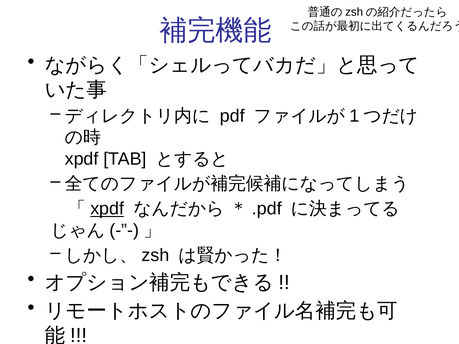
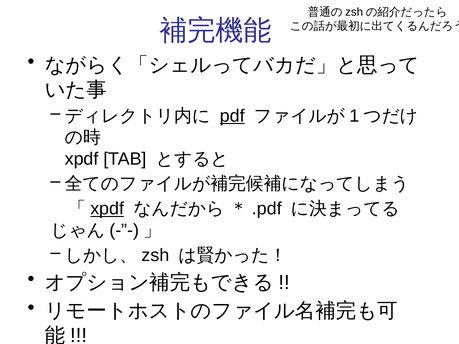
pdf underline: none -> present (232, 116)
